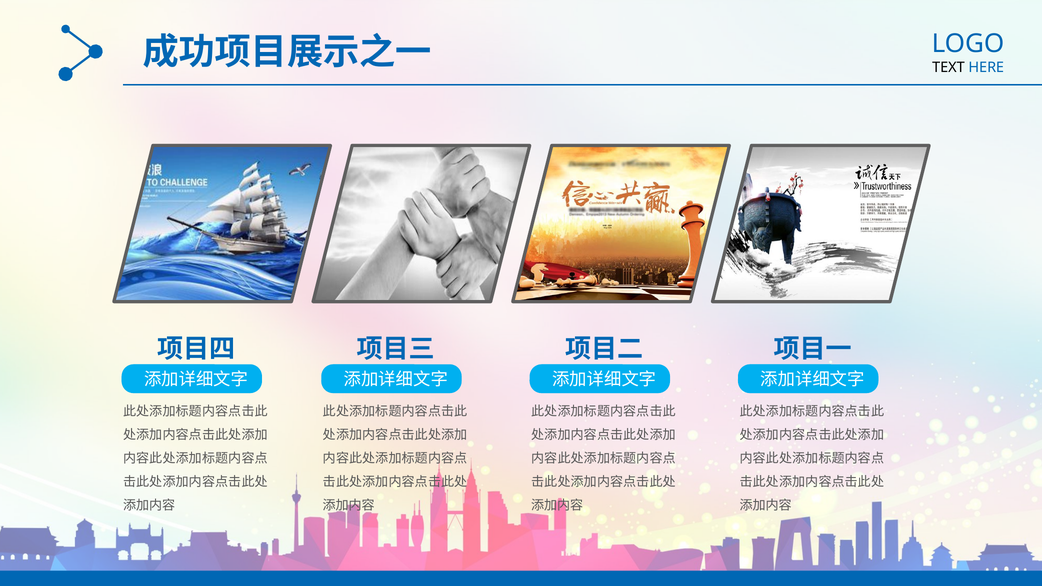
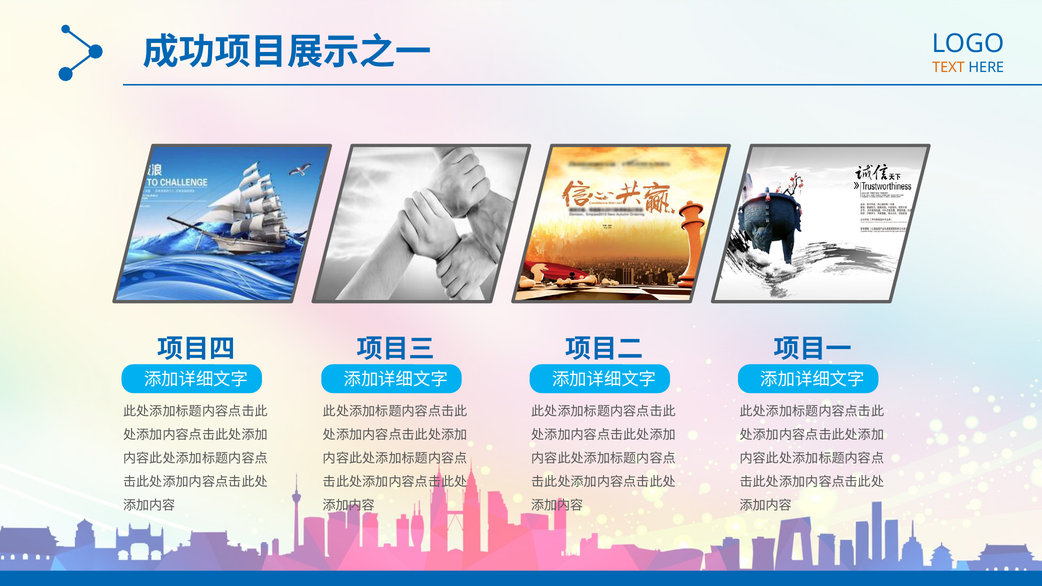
TEXT colour: black -> orange (948, 67)
